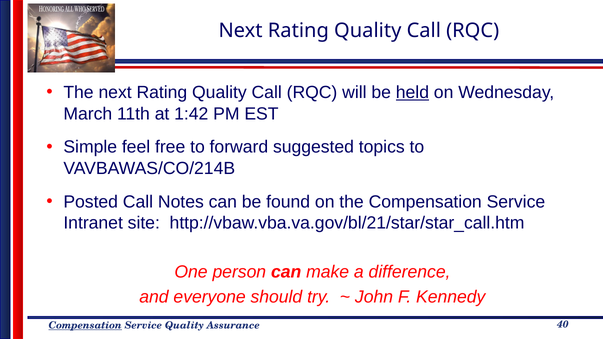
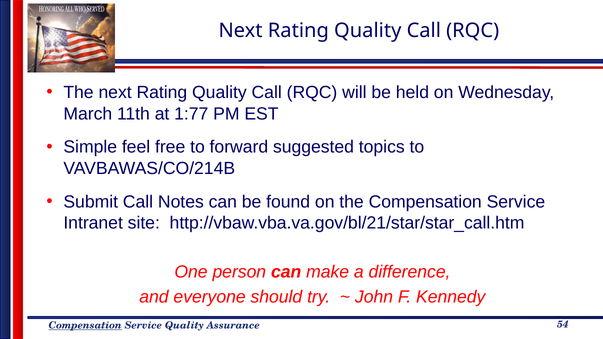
held underline: present -> none (412, 93)
1:42: 1:42 -> 1:77 (191, 114)
Posted: Posted -> Submit (91, 202)
40: 40 -> 54 (563, 325)
